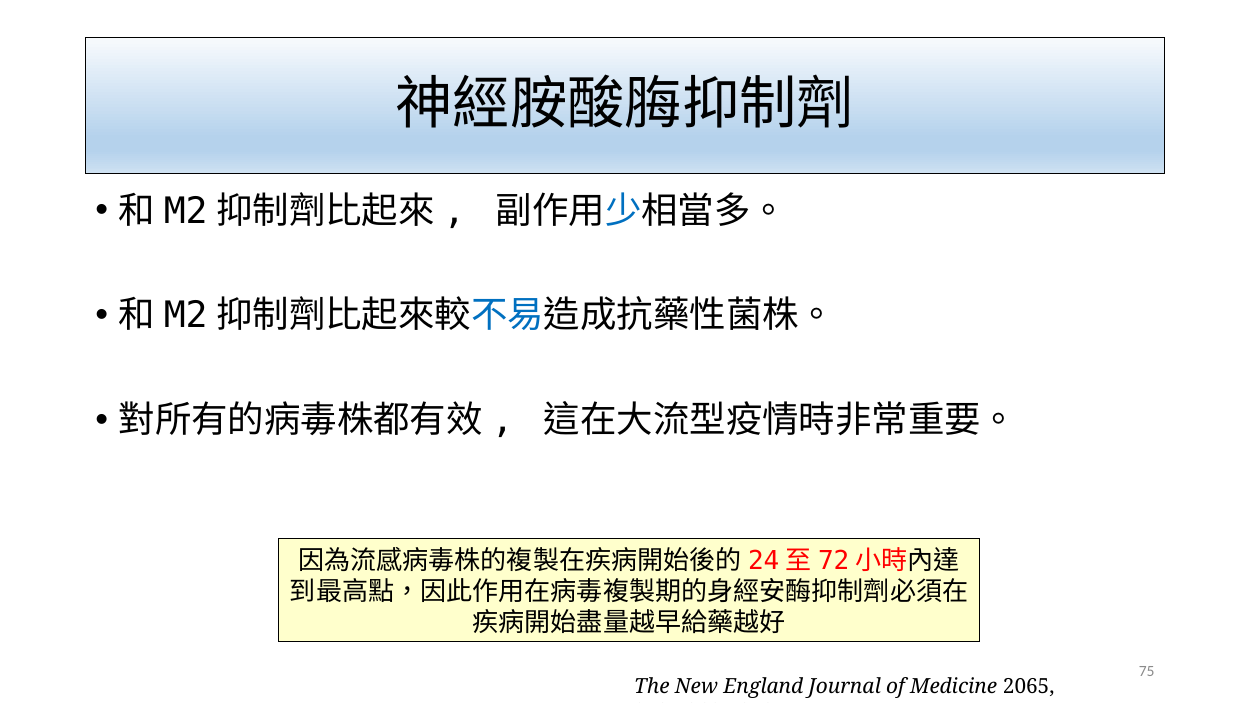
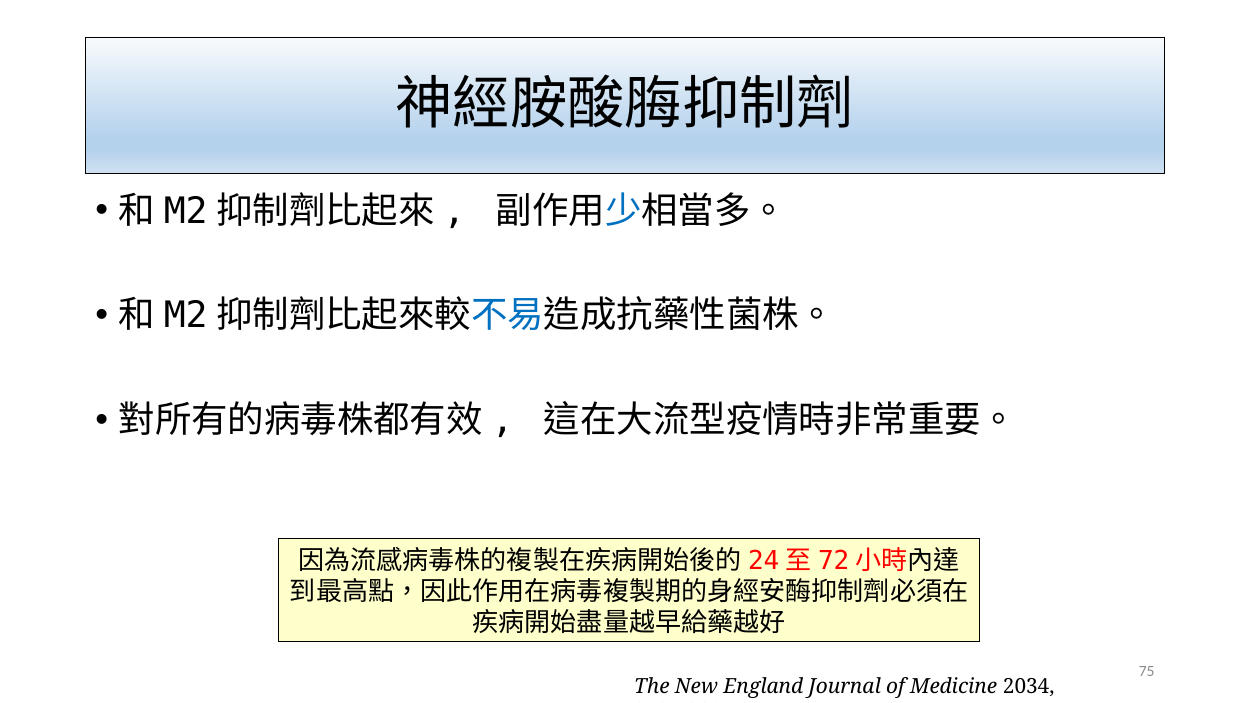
2065: 2065 -> 2034 (1029, 687)
